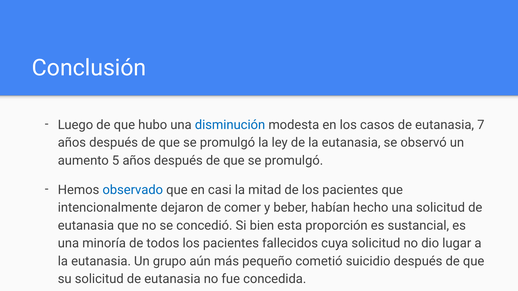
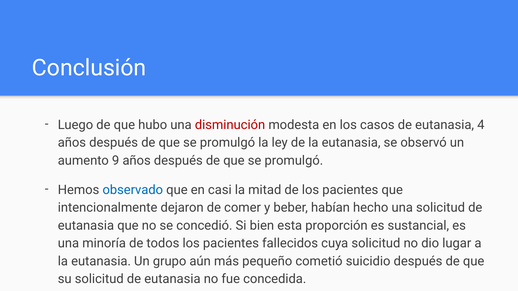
disminución colour: blue -> red (230, 125)
7: 7 -> 4 (481, 125)
5: 5 -> 9 (116, 161)
